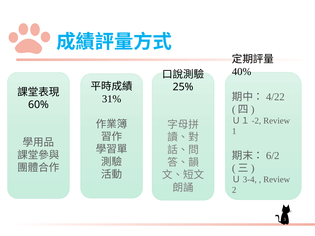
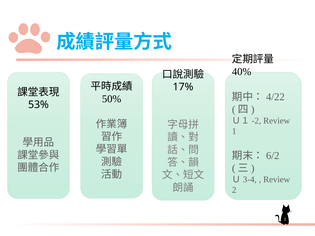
25%: 25% -> 17% (183, 87)
31%: 31% -> 50% (112, 99)
60%: 60% -> 53% (38, 105)
